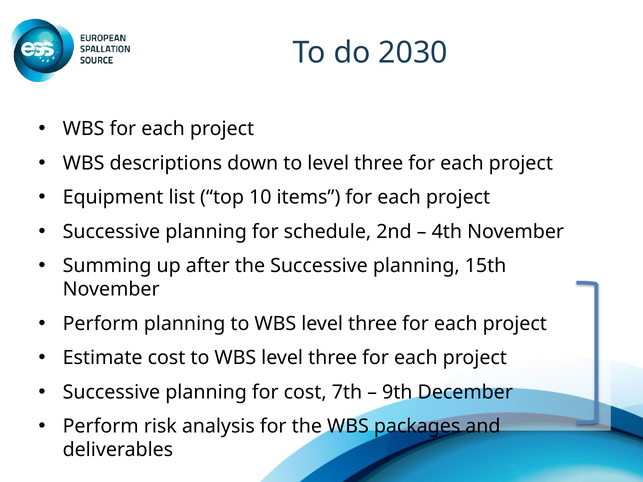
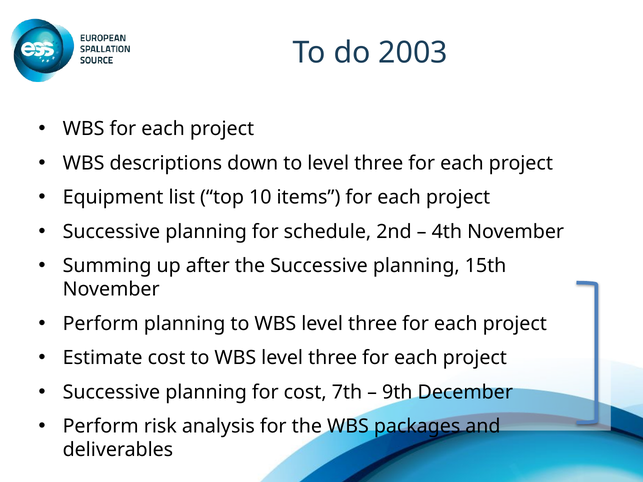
2030: 2030 -> 2003 (413, 53)
